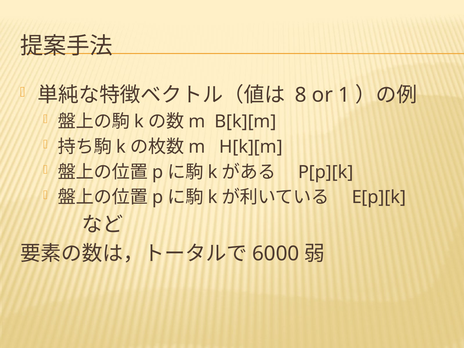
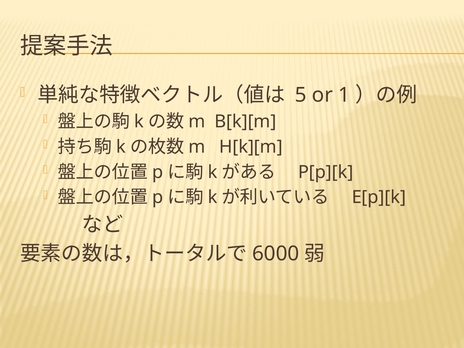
8: 8 -> 5 (301, 95)
